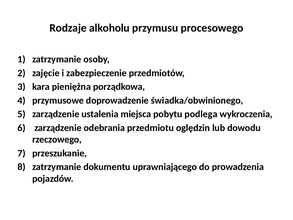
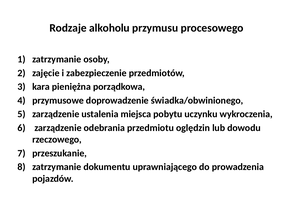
podlega: podlega -> uczynku (201, 114)
